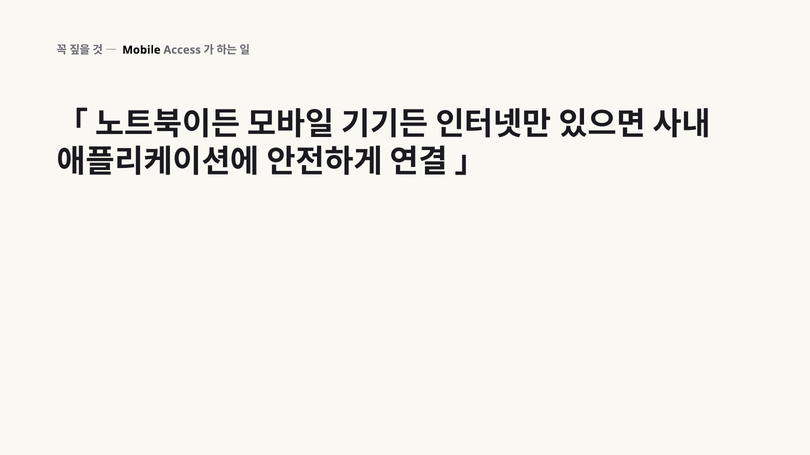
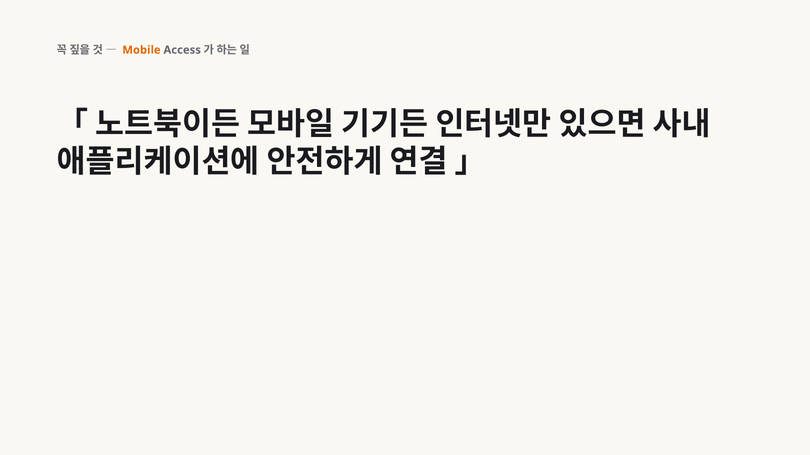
Mobile colour: black -> orange (141, 50)
